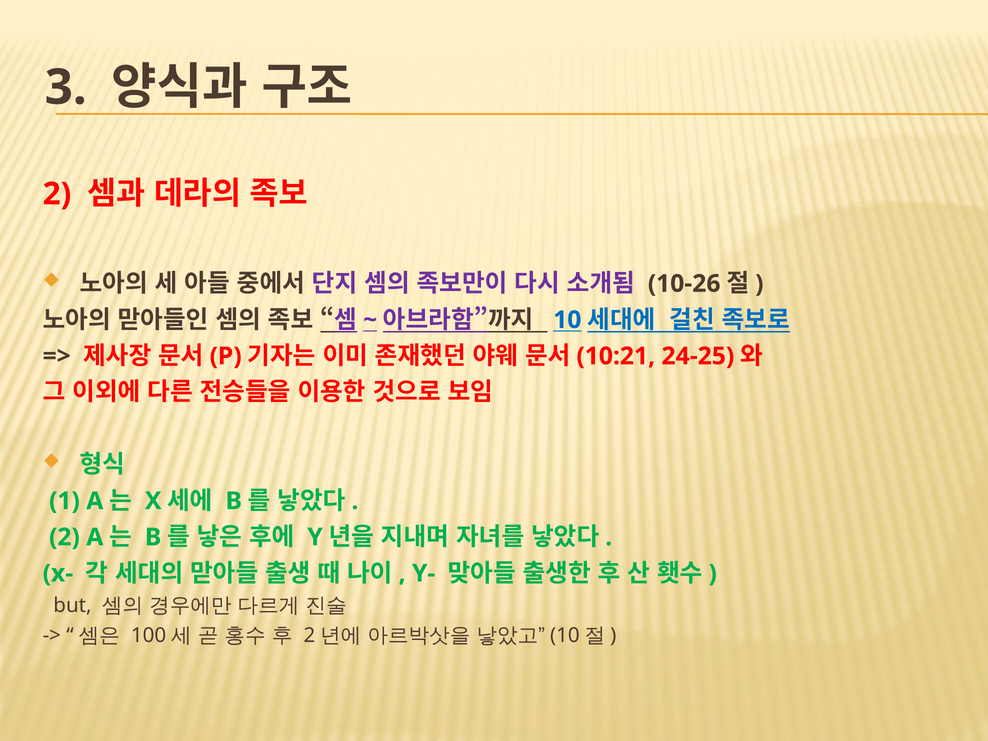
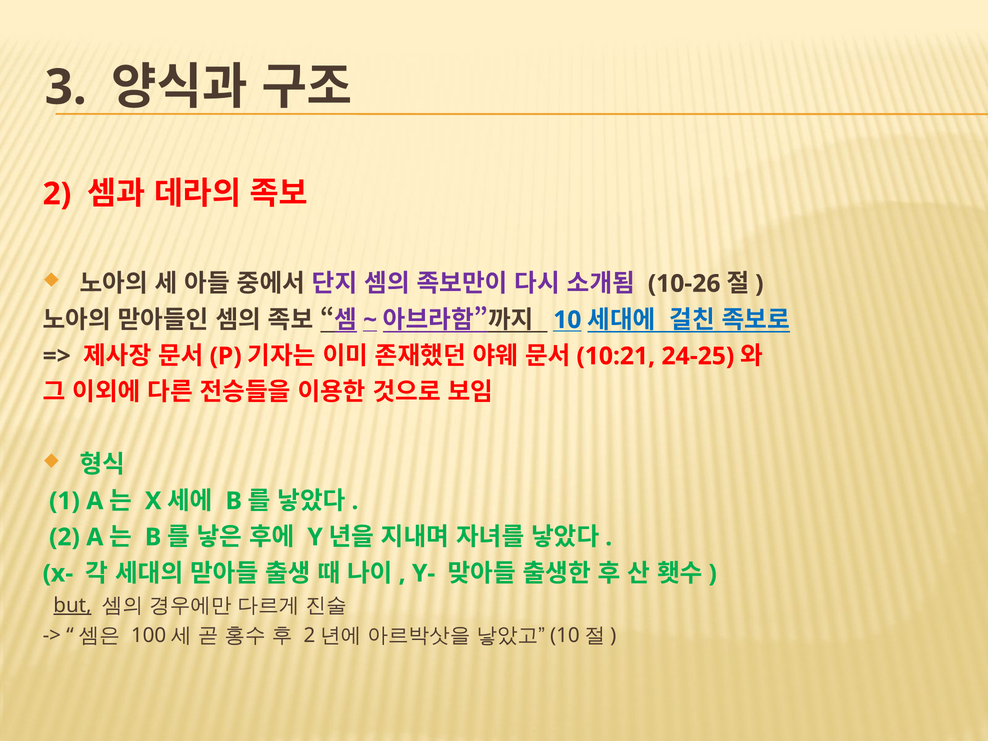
but underline: none -> present (73, 605)
